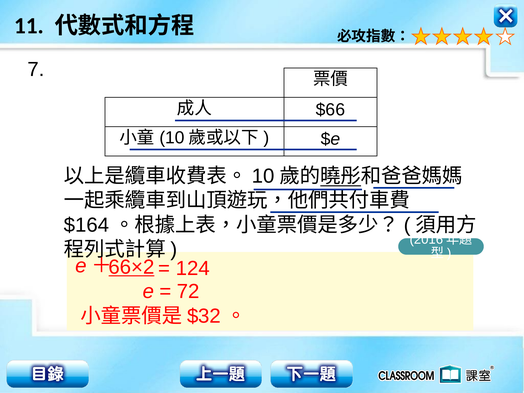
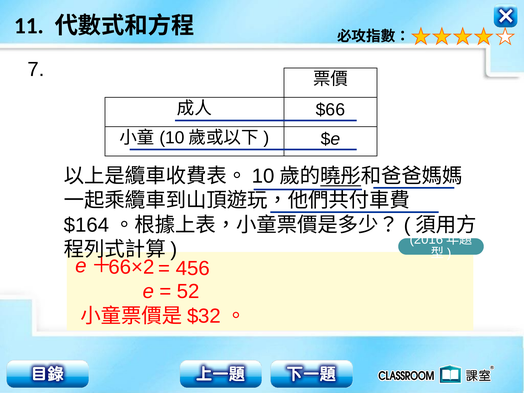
124: 124 -> 456 (193, 268)
66×2 underline: present -> none (132, 267)
72: 72 -> 52 (188, 292)
